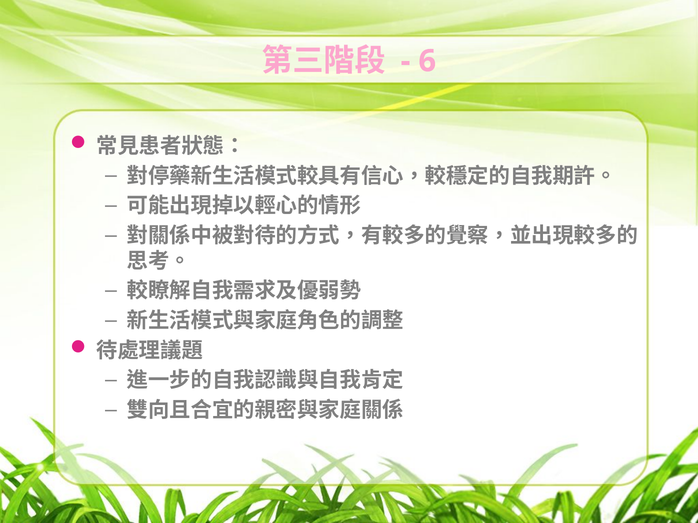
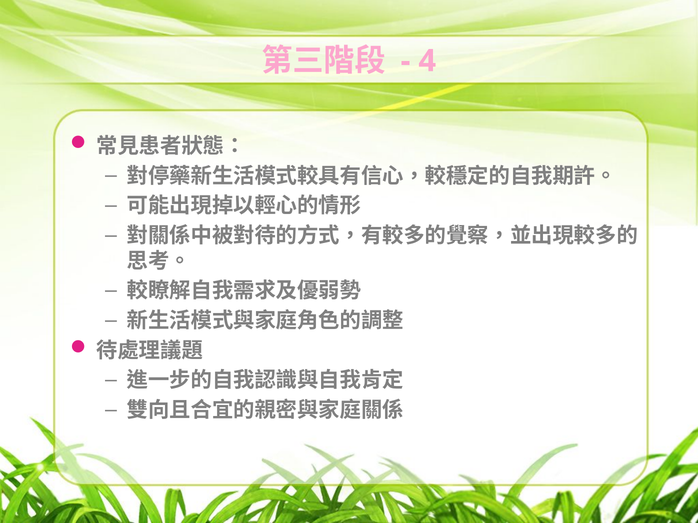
6: 6 -> 4 (427, 61)
